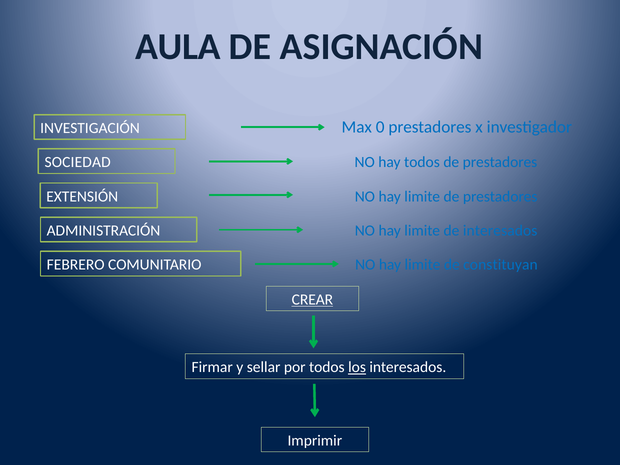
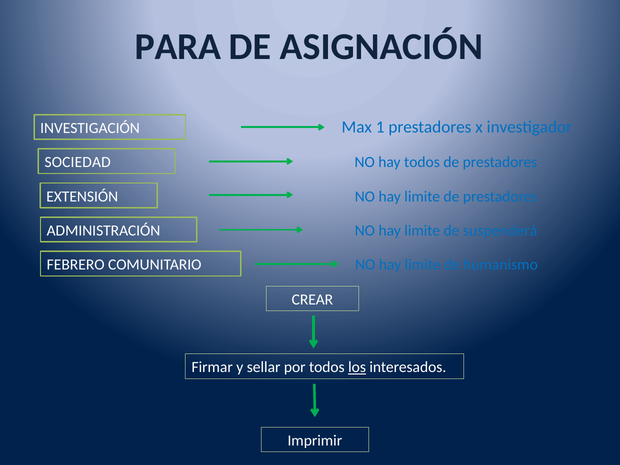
AULA: AULA -> PARA (178, 47)
0: 0 -> 1 (380, 127)
de interesados: interesados -> suspenderá (500, 231)
constituyan: constituyan -> humanismo (501, 265)
CREAR underline: present -> none (312, 300)
